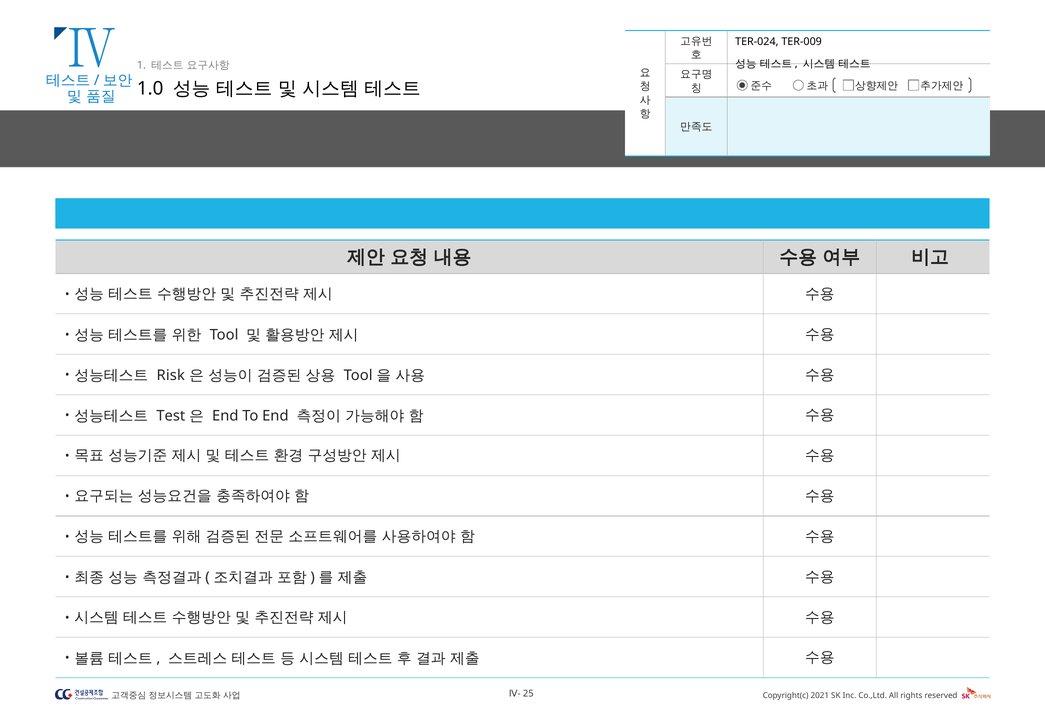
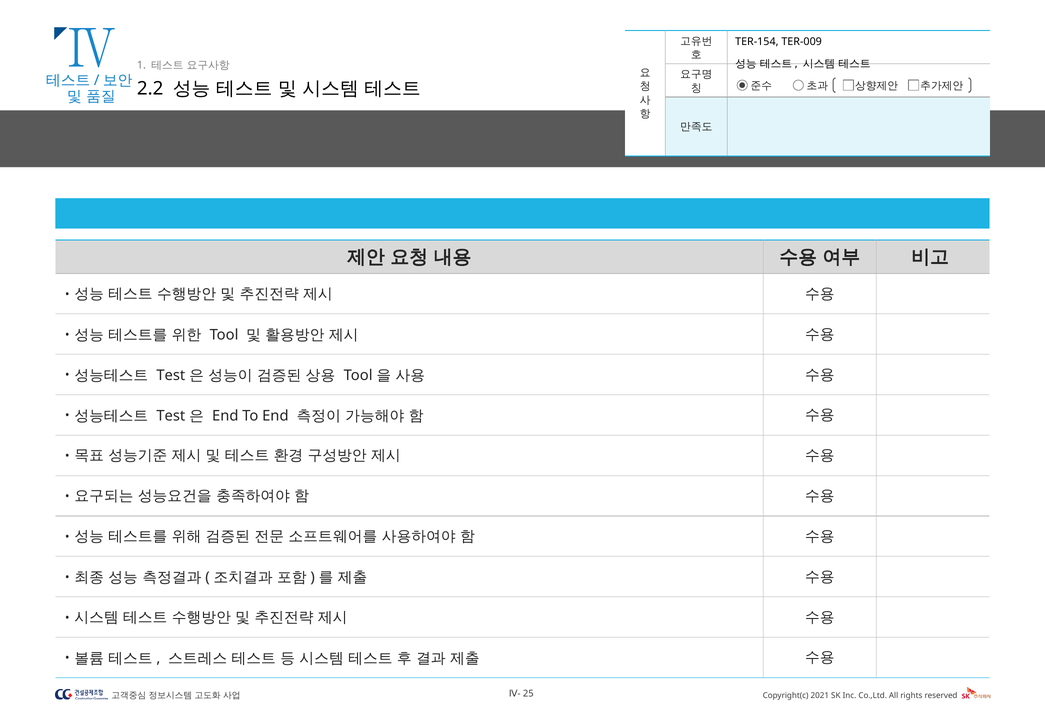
TER-024: TER-024 -> TER-154 (757, 42)
1.0: 1.0 -> 2.2 (150, 89)
Risk: Risk -> Test (171, 376)
